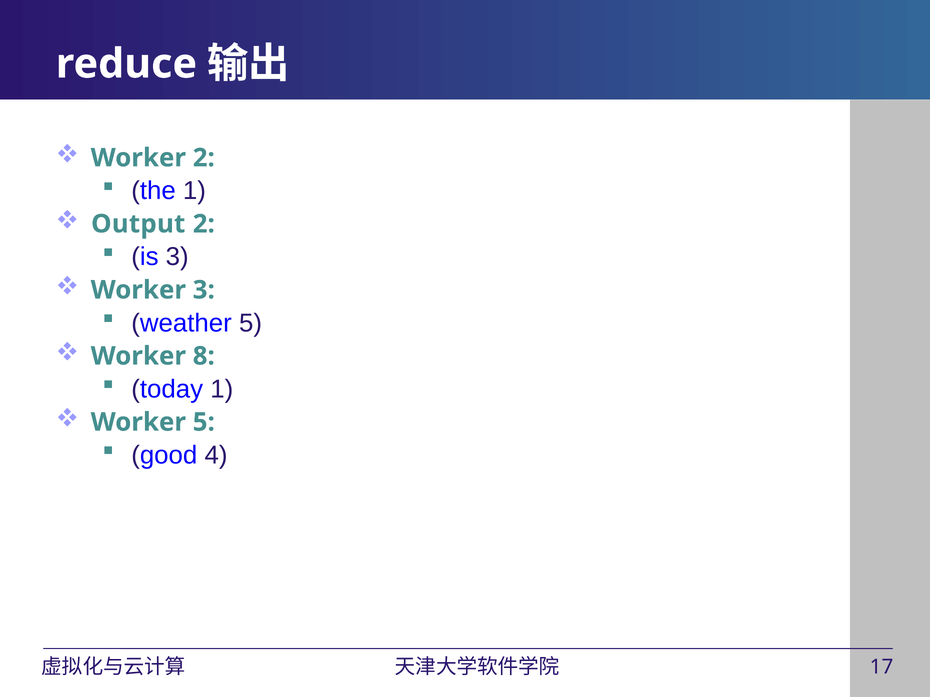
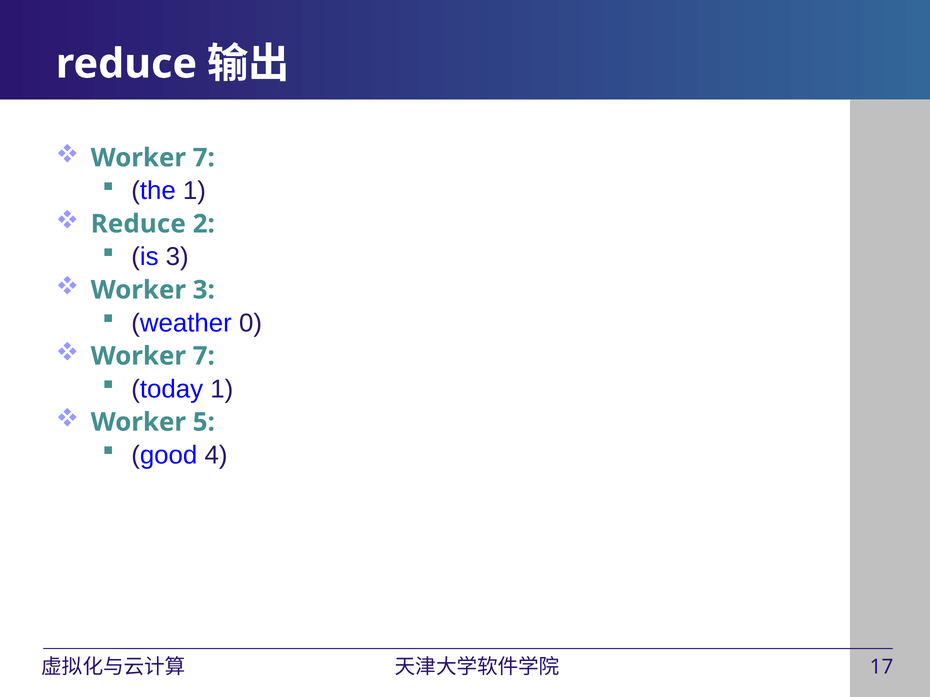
2: 2 -> 7 (204, 158)
Output: Output -> Reduce (138, 224)
weather 5: 5 -> 0 (251, 323)
8: 8 -> 7 (204, 356)
